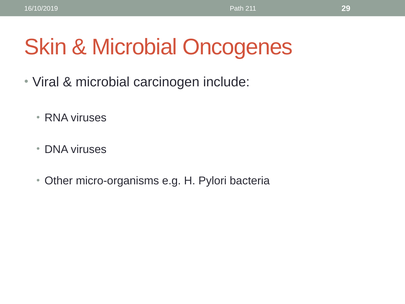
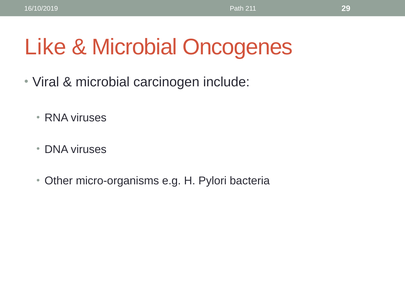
Skin: Skin -> Like (45, 47)
